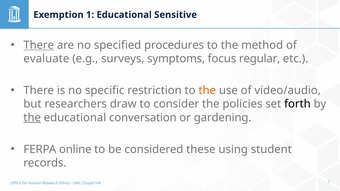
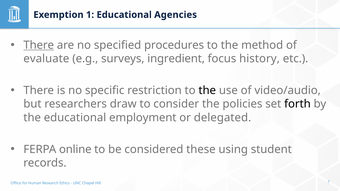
Sensitive: Sensitive -> Agencies (176, 15)
symptoms: symptoms -> ingredient (176, 59)
regular: regular -> history (260, 59)
the colour: orange -> black (207, 91)
the underline: present -> none (32, 118)
conversation: conversation -> employment (143, 118)
gardening: gardening -> delegated (223, 118)
